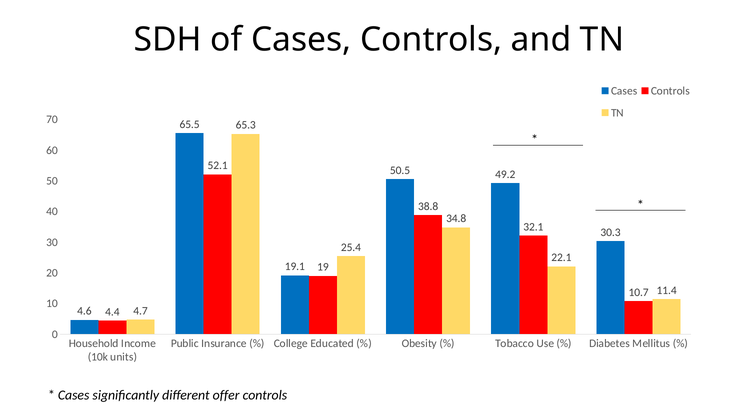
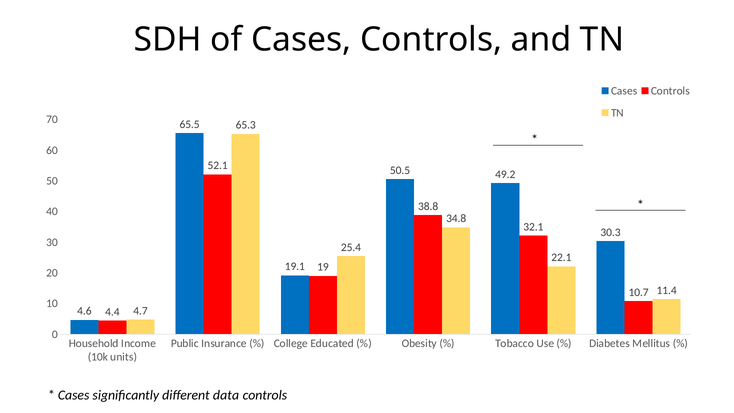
offer: offer -> data (226, 395)
